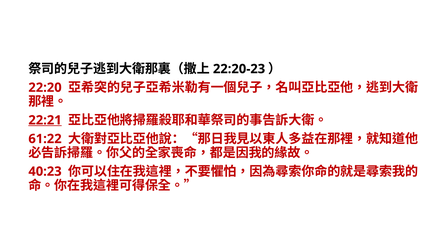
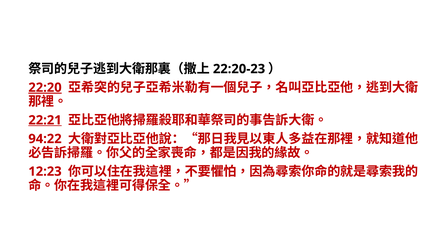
22:20 underline: none -> present (45, 88)
61:22: 61:22 -> 94:22 (45, 139)
40:23: 40:23 -> 12:23 (45, 172)
